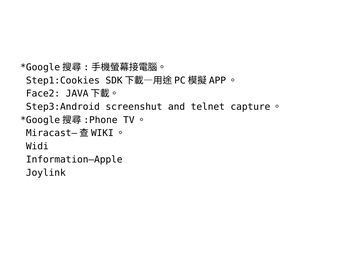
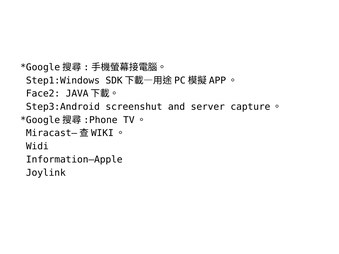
Step1:Cookies: Step1:Cookies -> Step1:Windows (63, 81)
telnet: telnet -> server (208, 107)
